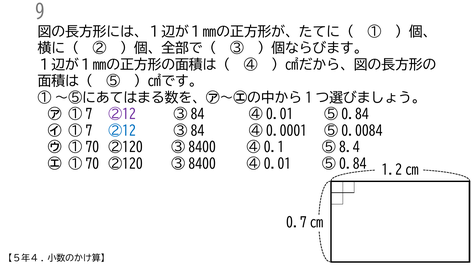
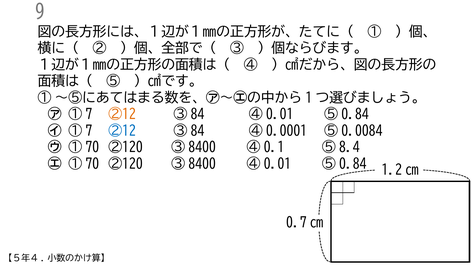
②12 colour: purple -> orange (122, 115)
